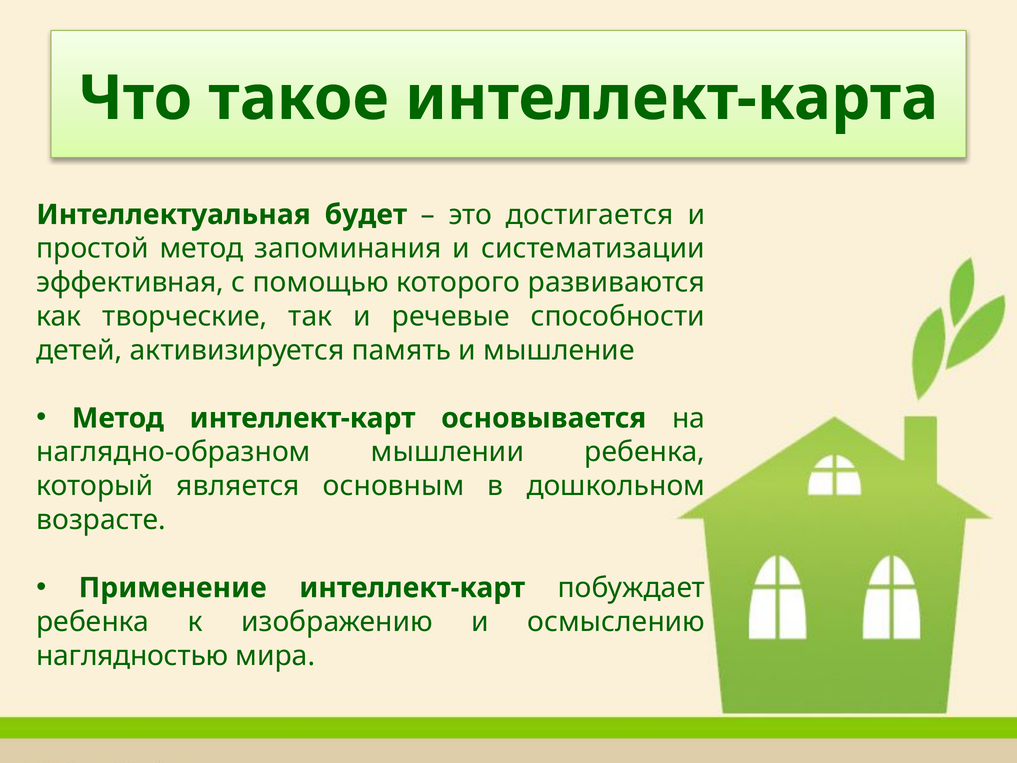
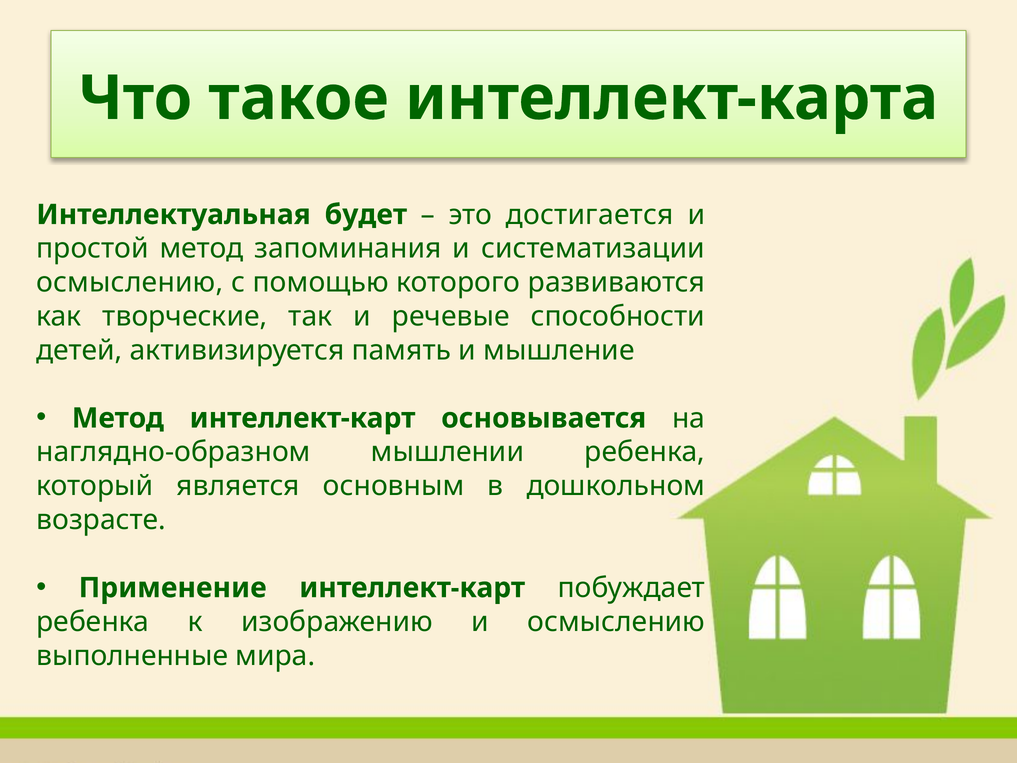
эффективная: эффективная -> осмыслению (130, 282)
наглядностью: наглядностью -> выполненные (132, 655)
